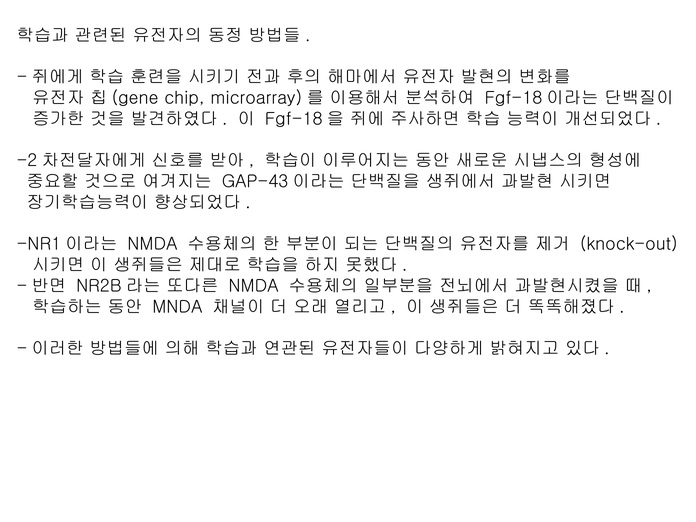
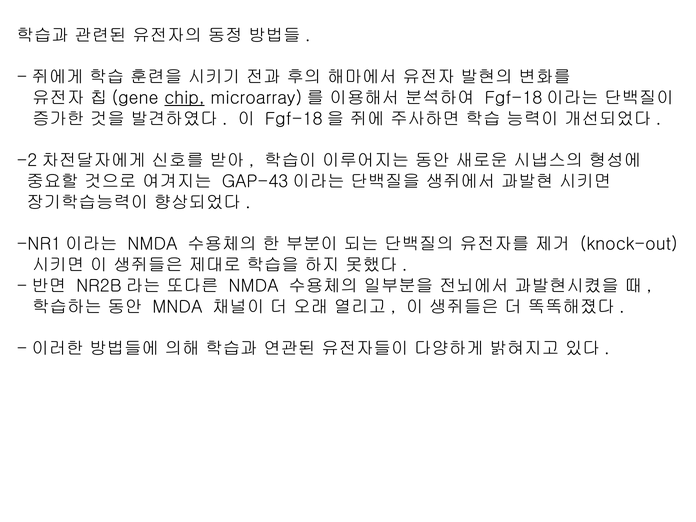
chip underline: none -> present (184, 98)
